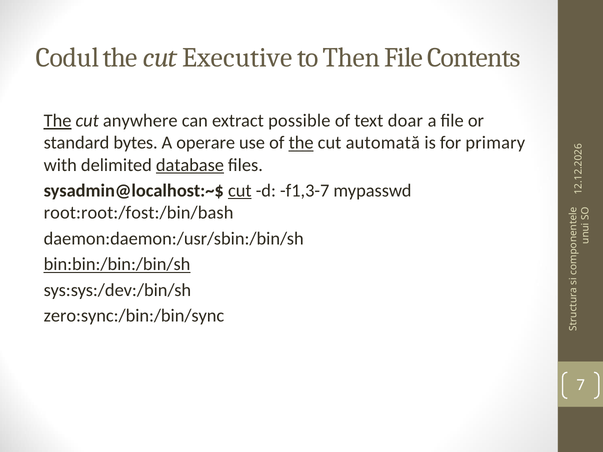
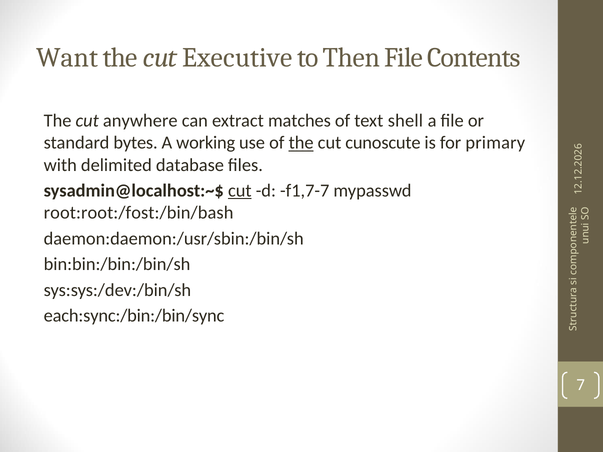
Codul: Codul -> Want (67, 58)
The underline: present -> none (58, 121)
possible: possible -> matches (299, 121)
doar: doar -> shell (405, 121)
operare: operare -> working (206, 143)
automată: automată -> cunoscute (383, 143)
database underline: present -> none (190, 165)
f1,3-7: f1,3-7 -> f1,7-7 (305, 191)
bin:bin:/bin:/bin/sh underline: present -> none (117, 265)
zero:sync:/bin:/bin/sync: zero:sync:/bin:/bin/sync -> each:sync:/bin:/bin/sync (134, 316)
